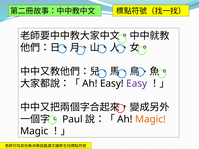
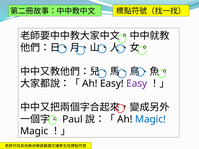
Magic colour: orange -> blue (150, 119)
